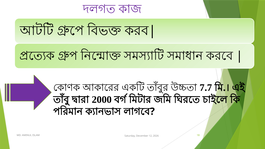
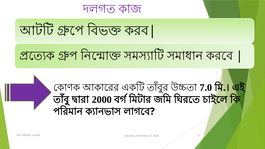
7.7: 7.7 -> 7.0 (206, 88)
